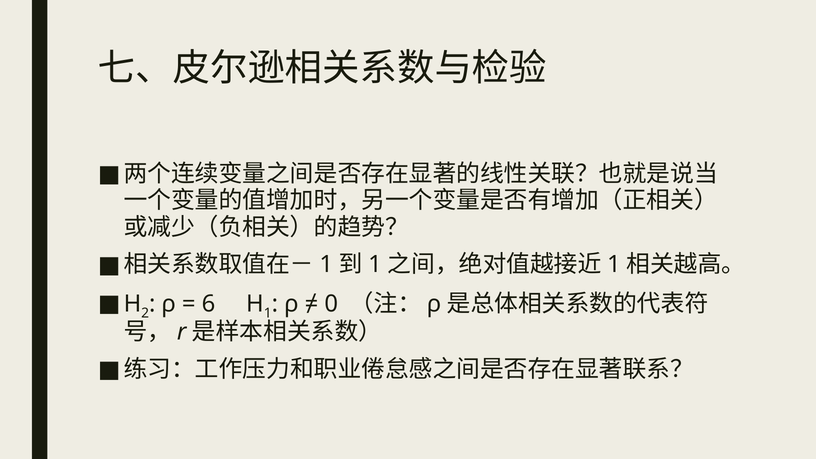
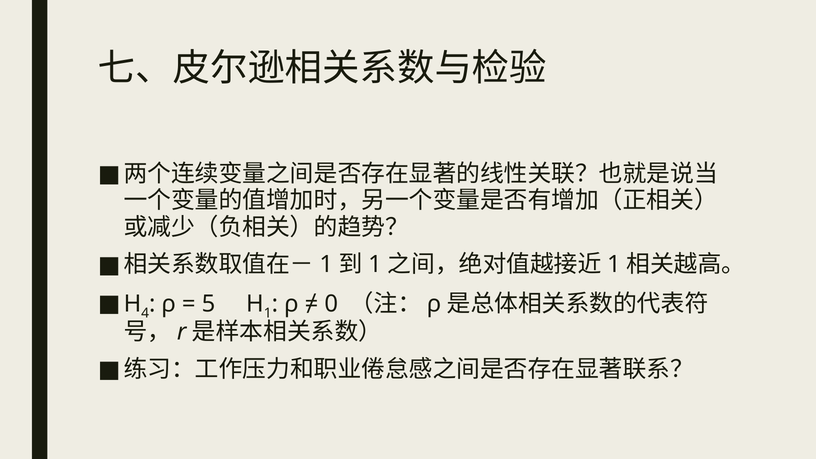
2: 2 -> 4 (145, 313)
6: 6 -> 5 (208, 304)
